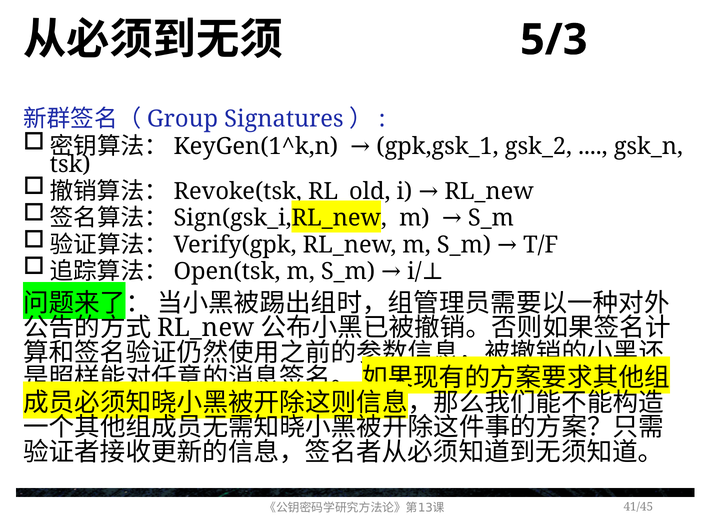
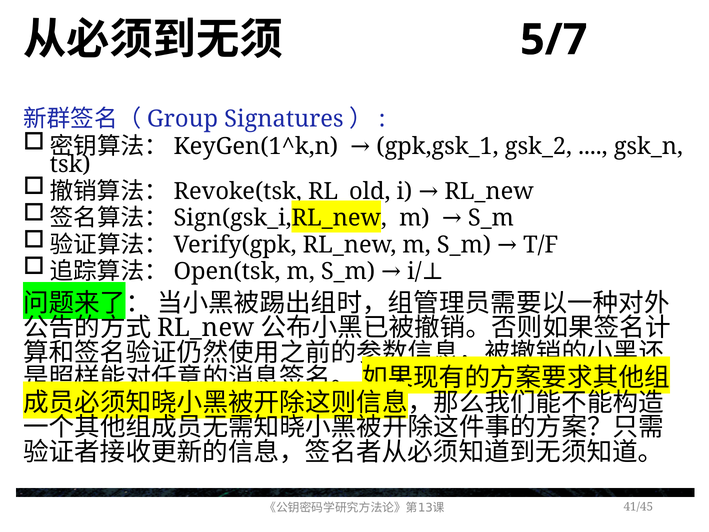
5/3: 5/3 -> 5/7 (554, 40)
